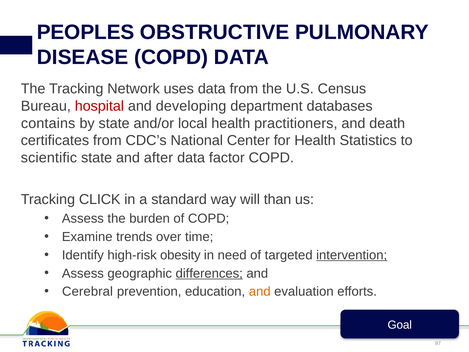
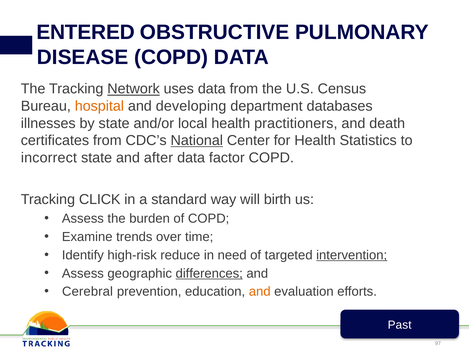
PEOPLES: PEOPLES -> ENTERED (86, 32)
Network underline: none -> present (134, 89)
hospital colour: red -> orange (99, 106)
contains: contains -> illnesses (48, 123)
National underline: none -> present (197, 140)
scientific: scientific -> incorrect (49, 158)
than: than -> birth (278, 199)
obesity: obesity -> reduce (180, 255)
Goal: Goal -> Past (400, 325)
